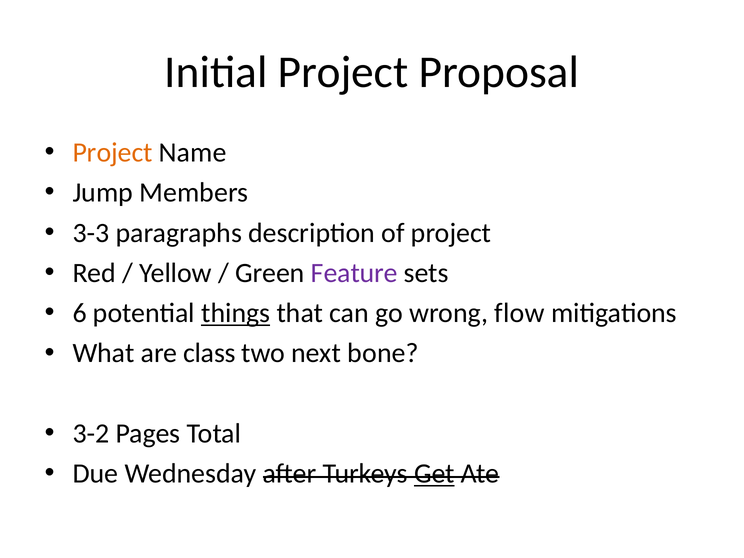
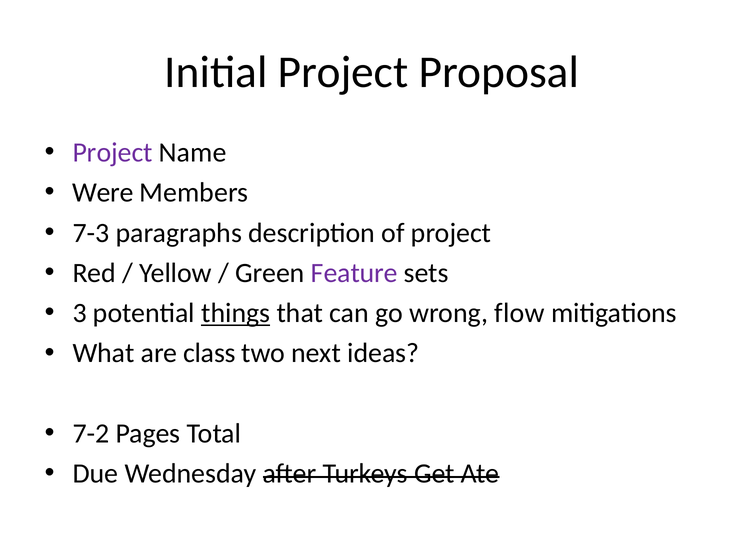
Project colour: orange -> purple (113, 153)
Jump: Jump -> Were (103, 193)
3-3: 3-3 -> 7-3 (91, 233)
6: 6 -> 3 (80, 313)
bone: bone -> ideas (383, 353)
3-2: 3-2 -> 7-2 (91, 434)
Get underline: present -> none (434, 474)
